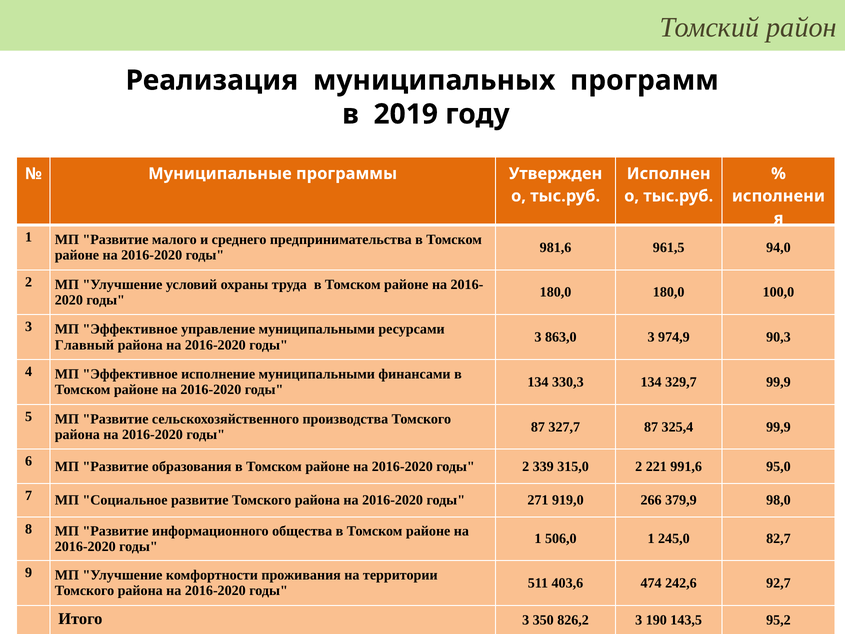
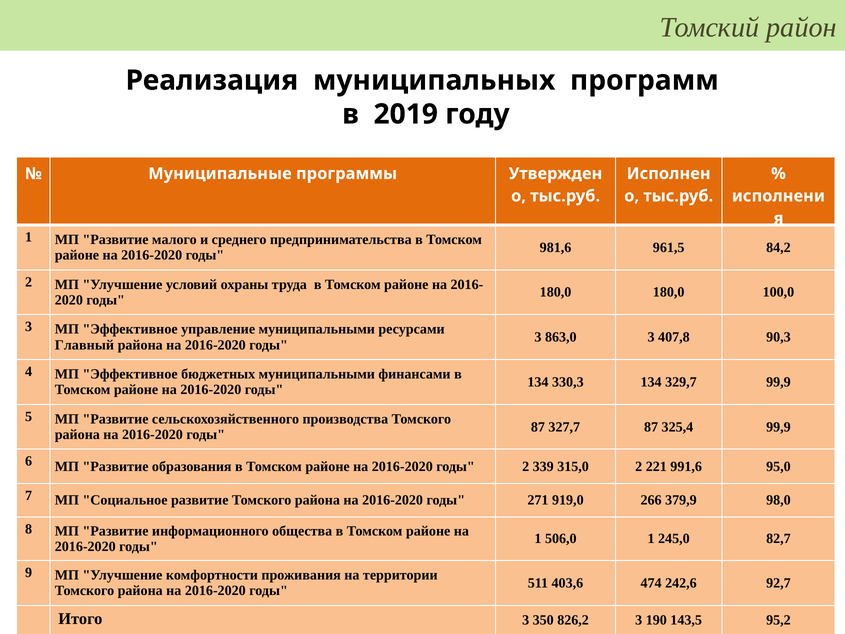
94,0: 94,0 -> 84,2 (778, 247)
974,9: 974,9 -> 407,8 (674, 337)
исполнение: исполнение -> бюджетных (218, 374)
